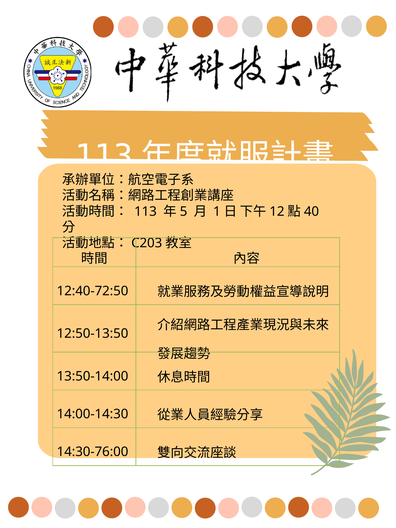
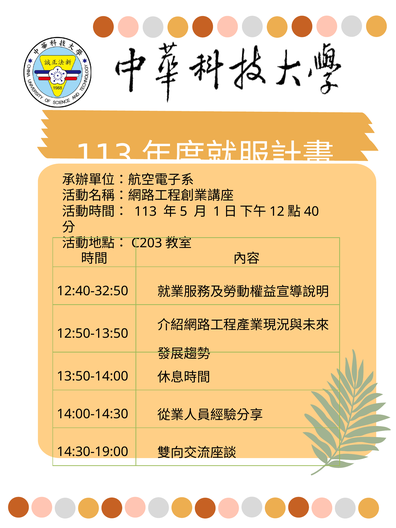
12:40-72:50: 12:40-72:50 -> 12:40-32:50 (93, 291)
14:30-76:00: 14:30-76:00 -> 14:30-19:00 (93, 452)
